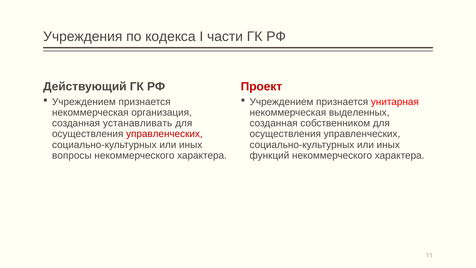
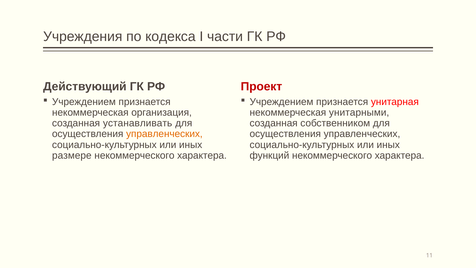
выделенных: выделенных -> унитарными (359, 112)
управленческих colour: red -> orange (164, 134)
вопросы: вопросы -> размере (72, 155)
